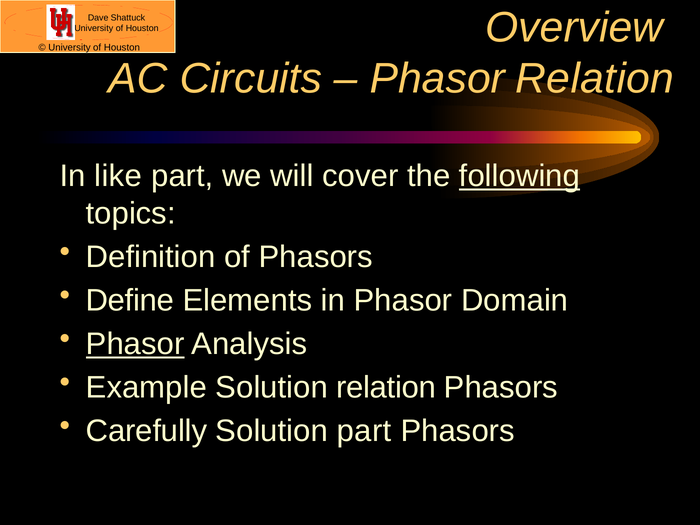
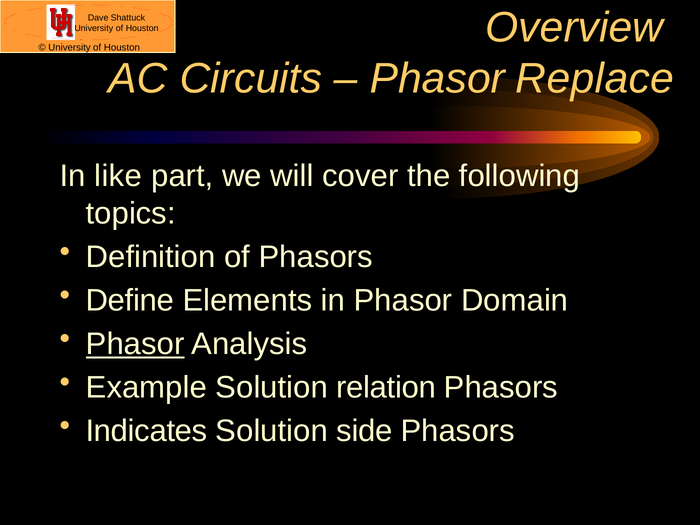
Phasor Relation: Relation -> Replace (595, 79)
following underline: present -> none (519, 176)
Carefully: Carefully -> Indicates (147, 431)
Solution part: part -> side (364, 431)
